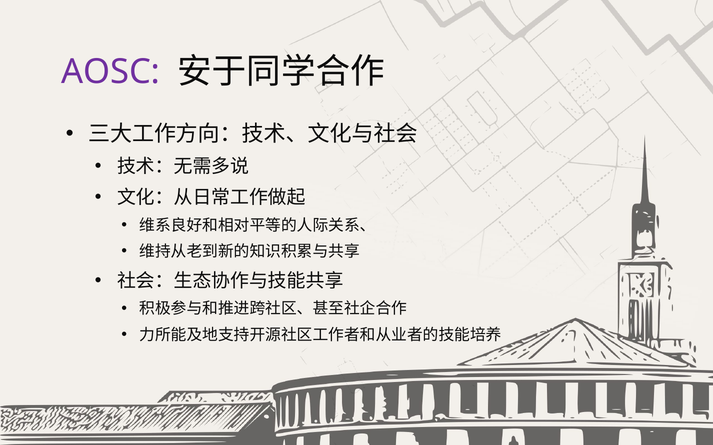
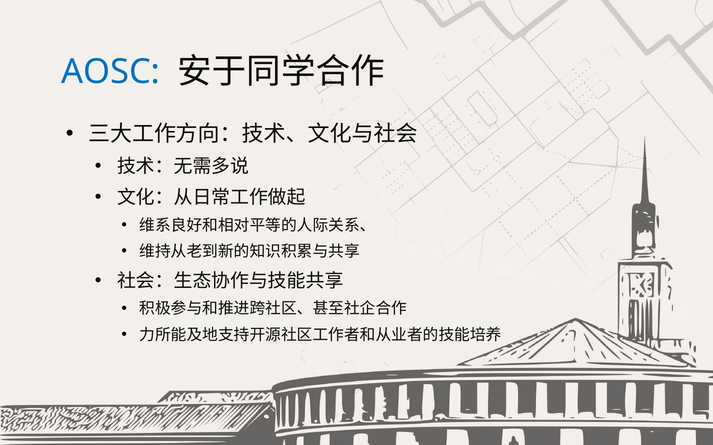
AOSC colour: purple -> blue (111, 72)
